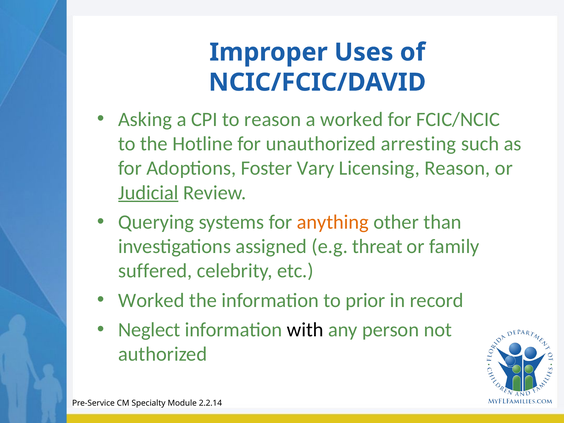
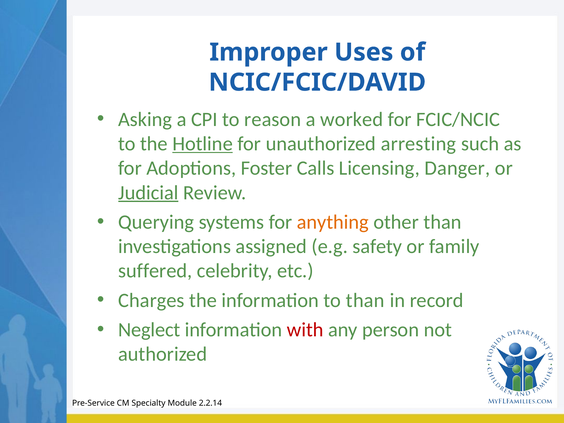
Hotline underline: none -> present (203, 144)
Vary: Vary -> Calls (316, 168)
Licensing Reason: Reason -> Danger (457, 168)
threat: threat -> safety (377, 247)
Worked: Worked -> Charges (151, 300)
to prior: prior -> than (365, 300)
with colour: black -> red (305, 330)
